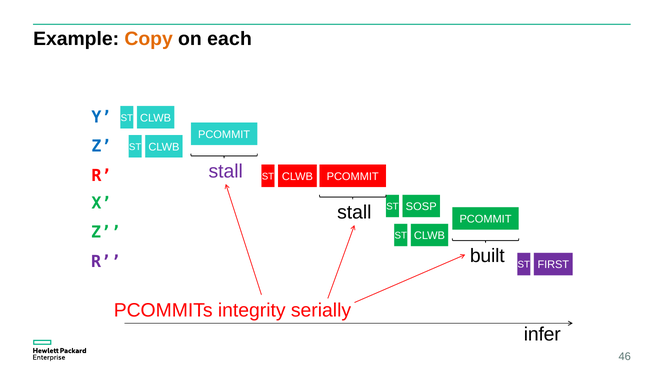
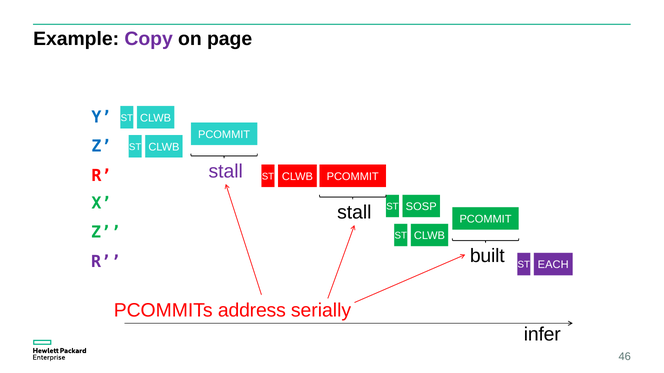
Copy colour: orange -> purple (149, 39)
each: each -> page (230, 39)
FIRST: FIRST -> EACH (553, 265)
integrity: integrity -> address (252, 311)
